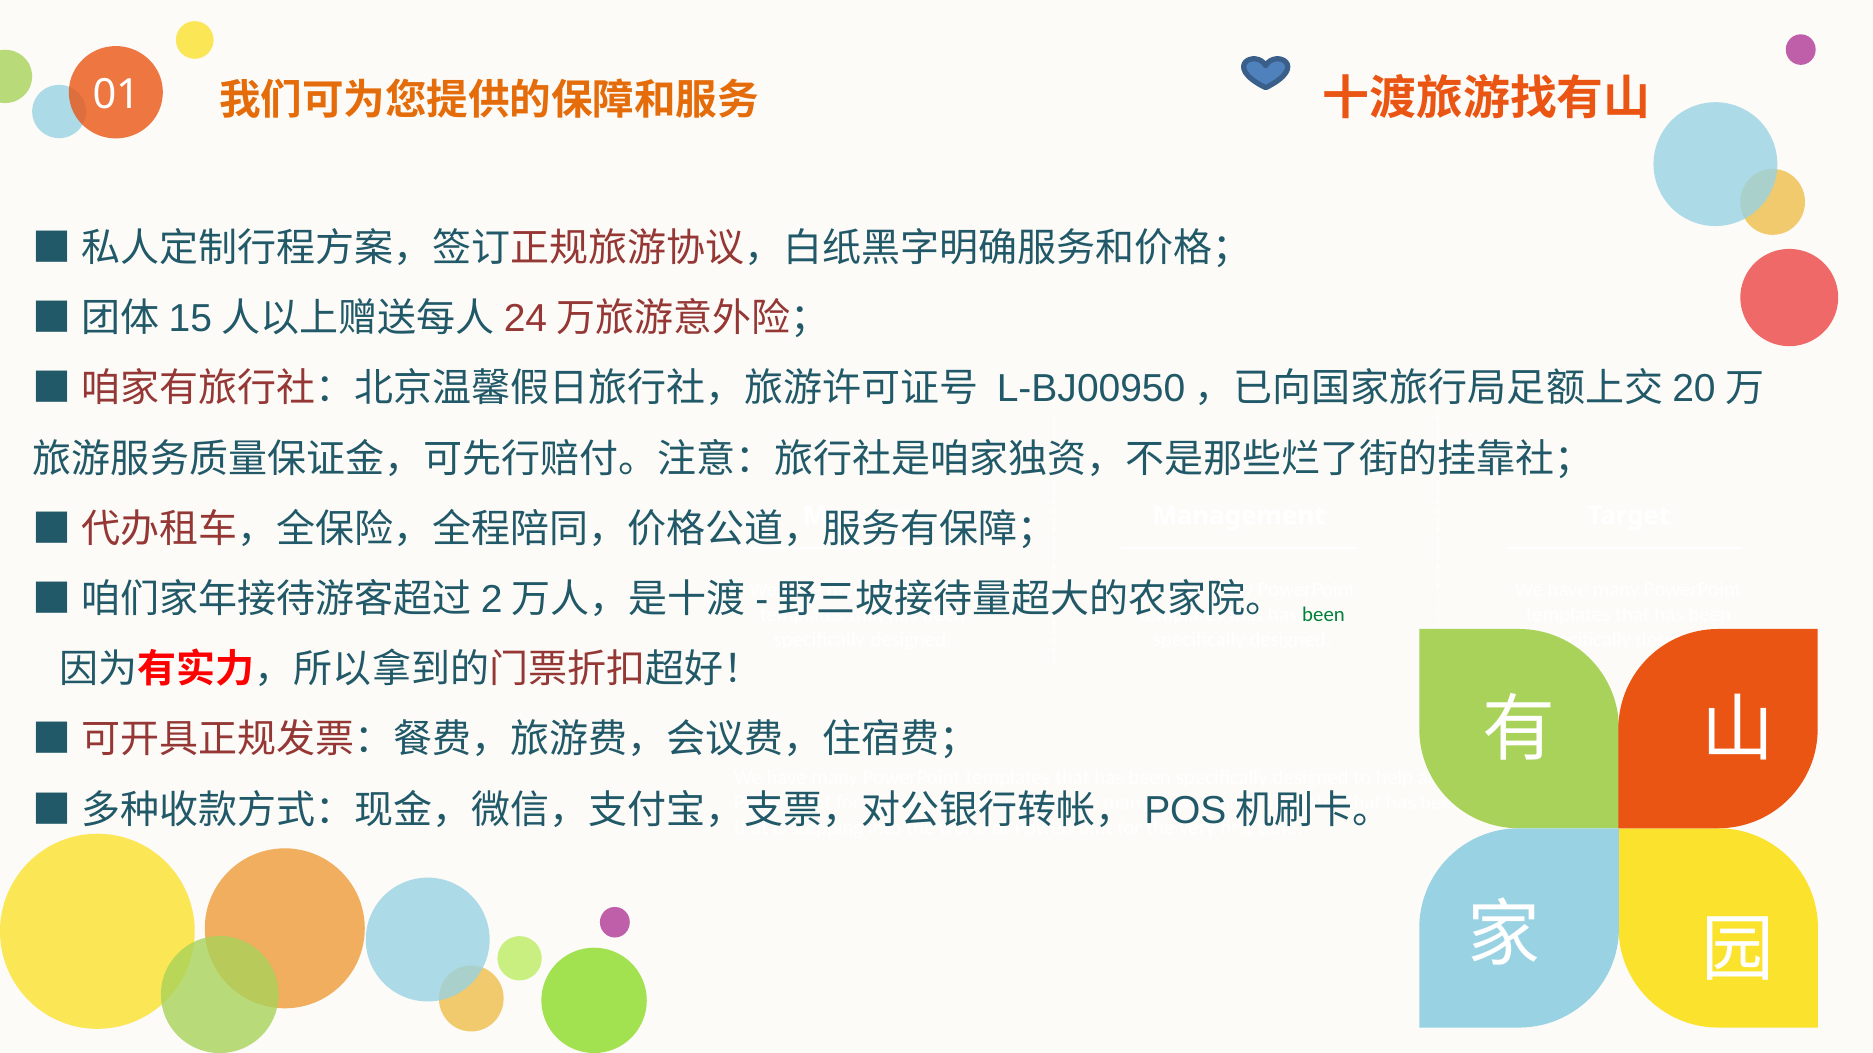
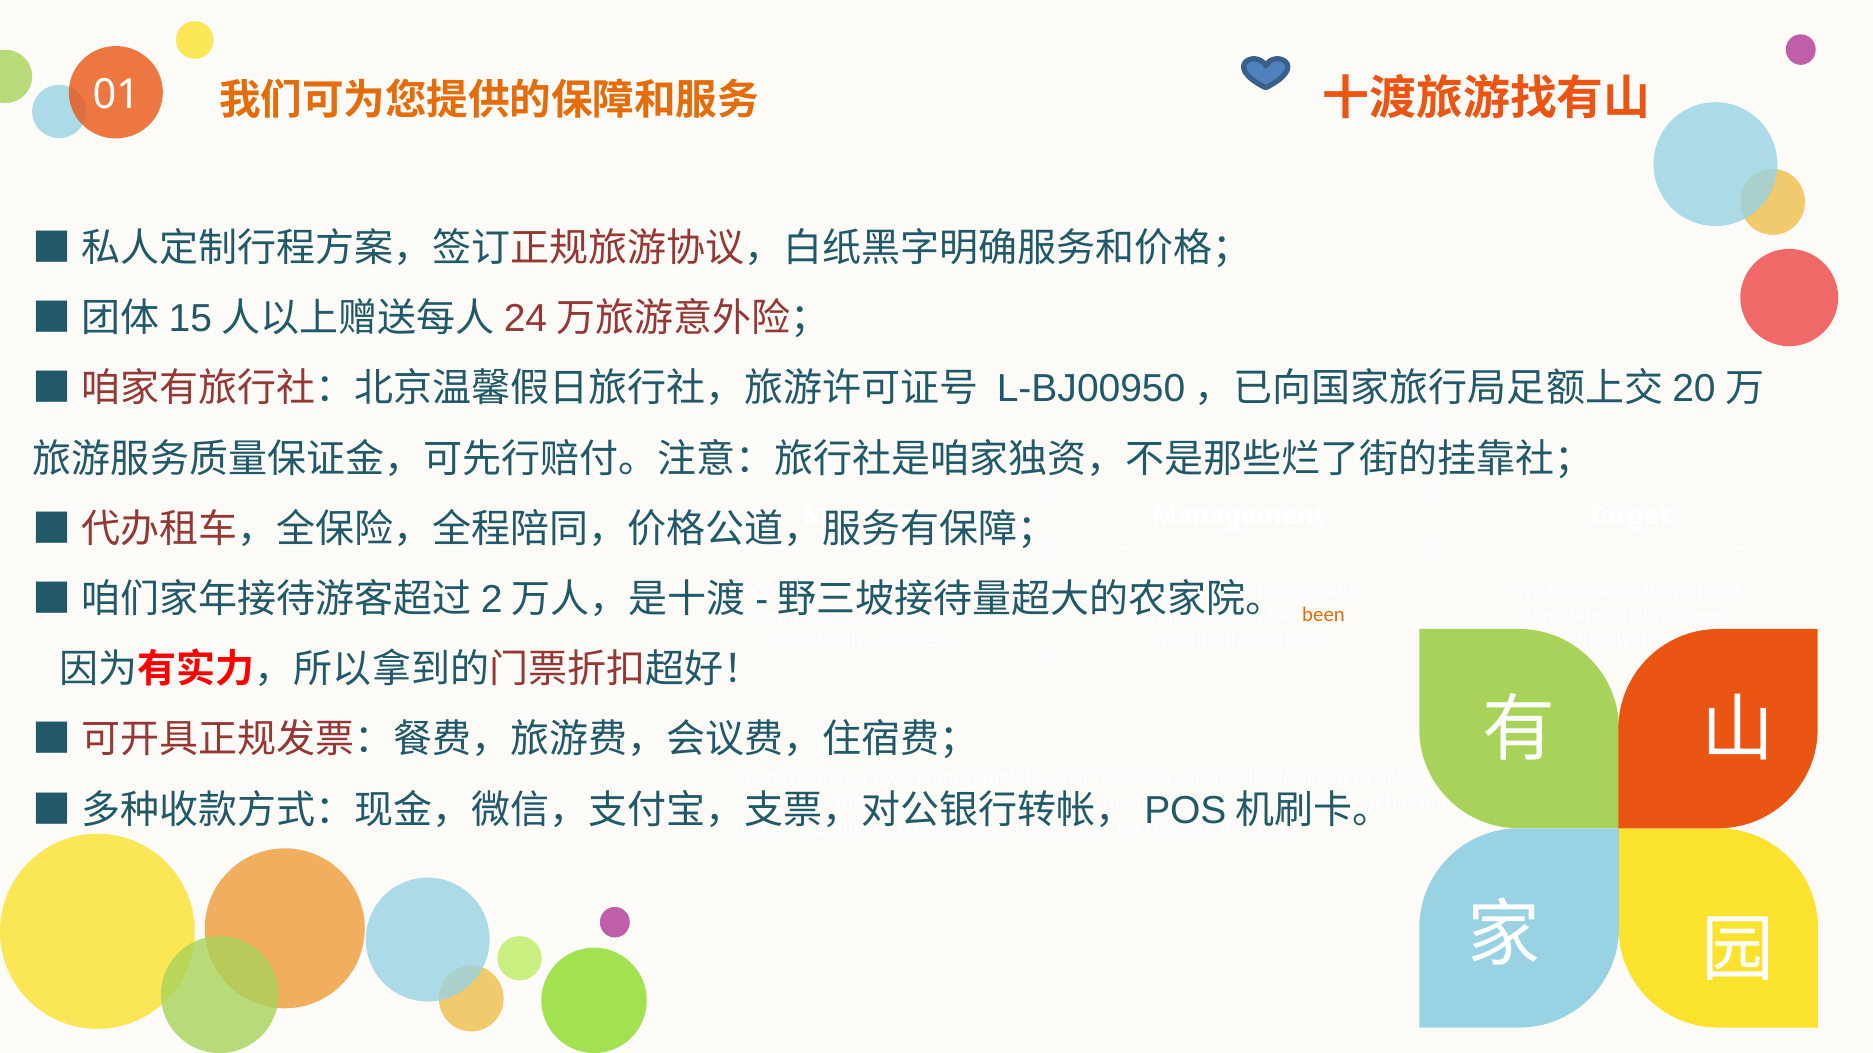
been colour: green -> orange (1323, 615)
